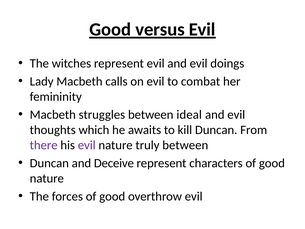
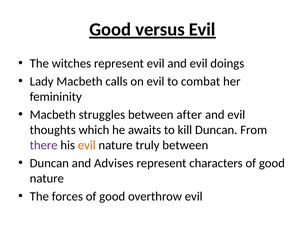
ideal: ideal -> after (189, 115)
evil colour: purple -> orange (87, 145)
Deceive: Deceive -> Advises (114, 163)
